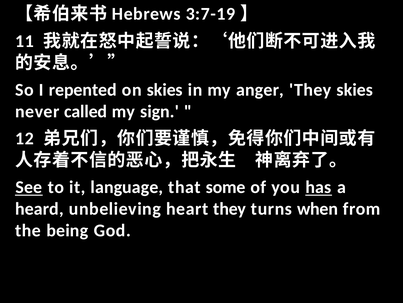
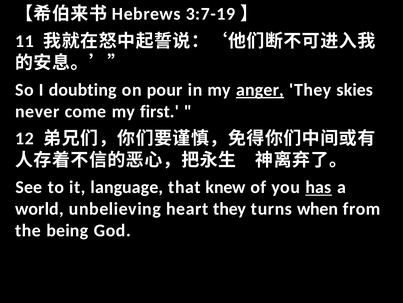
repented: repented -> doubting (83, 90)
on skies: skies -> pour (165, 90)
anger underline: none -> present (260, 90)
called: called -> come (86, 111)
sign: sign -> first (160, 111)
See underline: present -> none (29, 187)
some: some -> knew (226, 187)
heard: heard -> world (39, 208)
